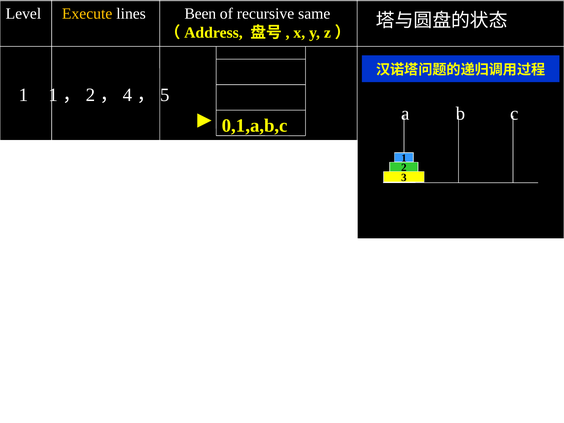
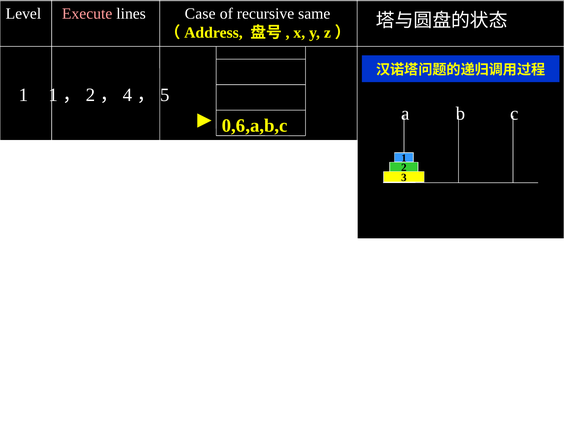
Execute colour: yellow -> pink (87, 14)
Been: Been -> Case (200, 14)
0,1,a,b,c: 0,1,a,b,c -> 0,6,a,b,c (255, 126)
